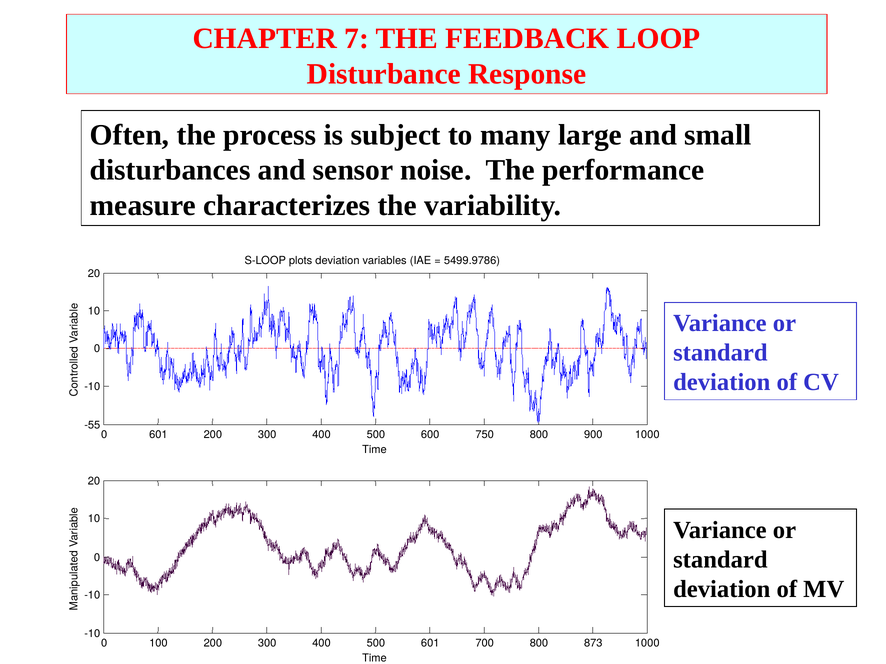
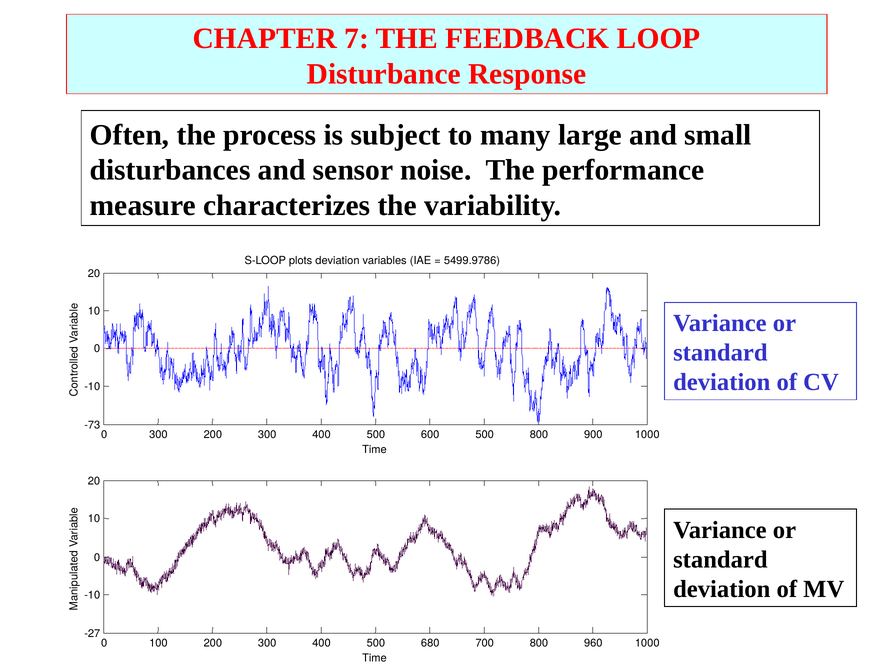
-55: -55 -> -73 (92, 425)
0 601: 601 -> 300 (158, 435)
600 750: 750 -> 500 (485, 435)
-10: -10 -> -27 (92, 634)
500 601: 601 -> 680 (430, 644)
873: 873 -> 960 (593, 644)
